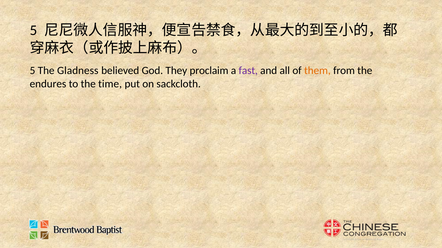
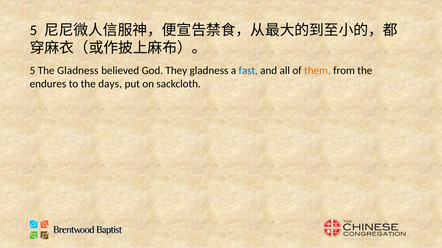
They proclaim: proclaim -> gladness (209, 71)
fast colour: purple -> blue (248, 71)
time: time -> days (110, 84)
